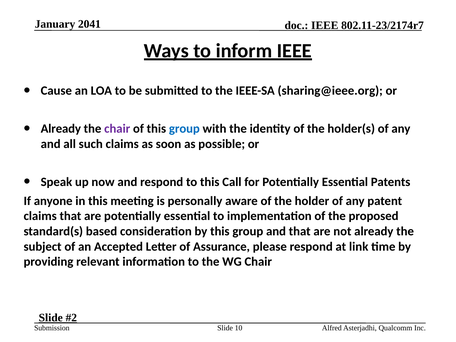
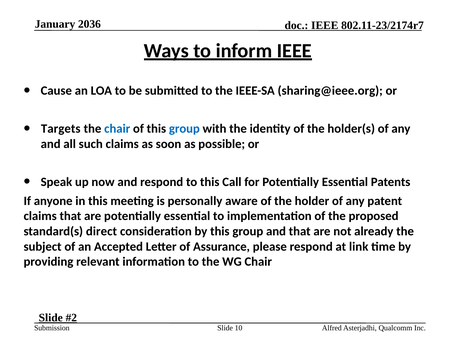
2041: 2041 -> 2036 (89, 24)
Already: Already -> Targets (61, 129)
chair colour: purple -> blue (117, 129)
based: based -> direct (101, 231)
